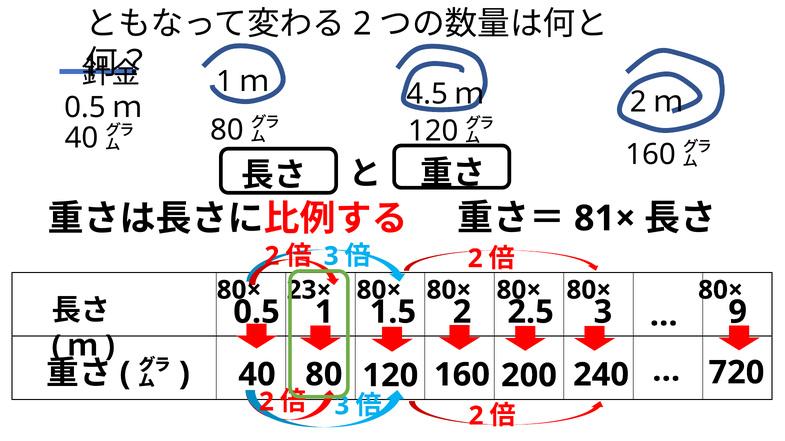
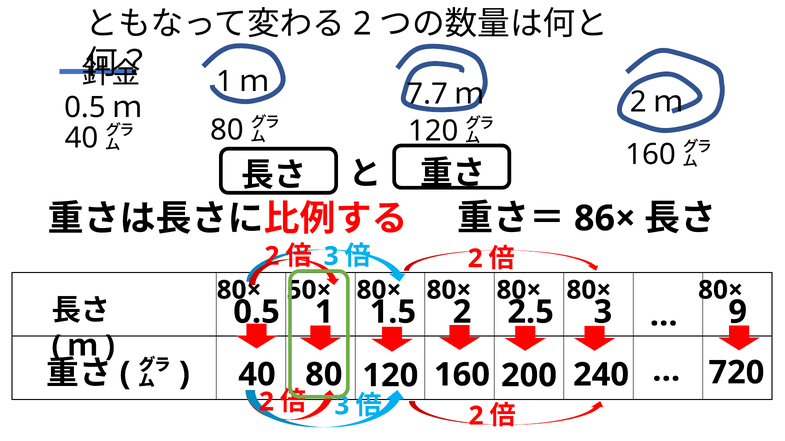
4.5: 4.5 -> 7.7 (427, 94)
81×: 81× -> 86× (605, 219)
23×: 23× -> 50× (309, 290)
